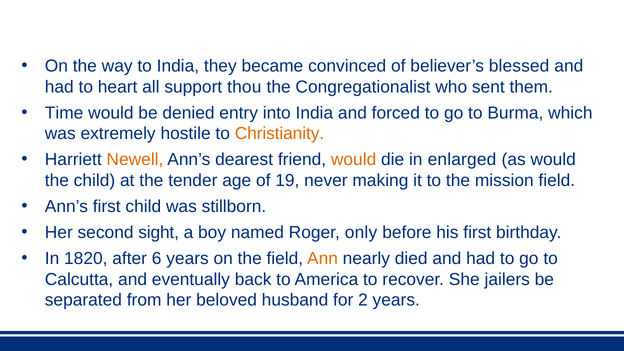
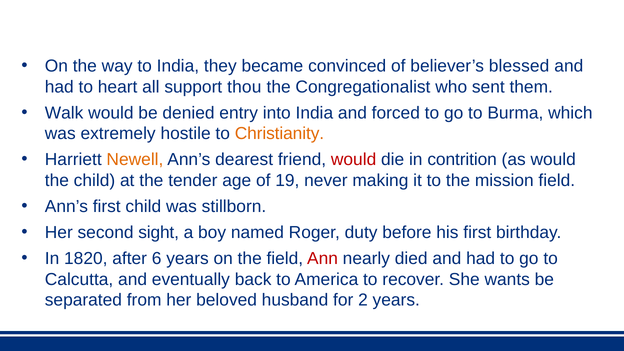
Time: Time -> Walk (64, 113)
would colour: orange -> red (354, 160)
enlarged: enlarged -> contrition (462, 160)
only: only -> duty (361, 233)
Ann colour: orange -> red (323, 259)
jailers: jailers -> wants (507, 279)
